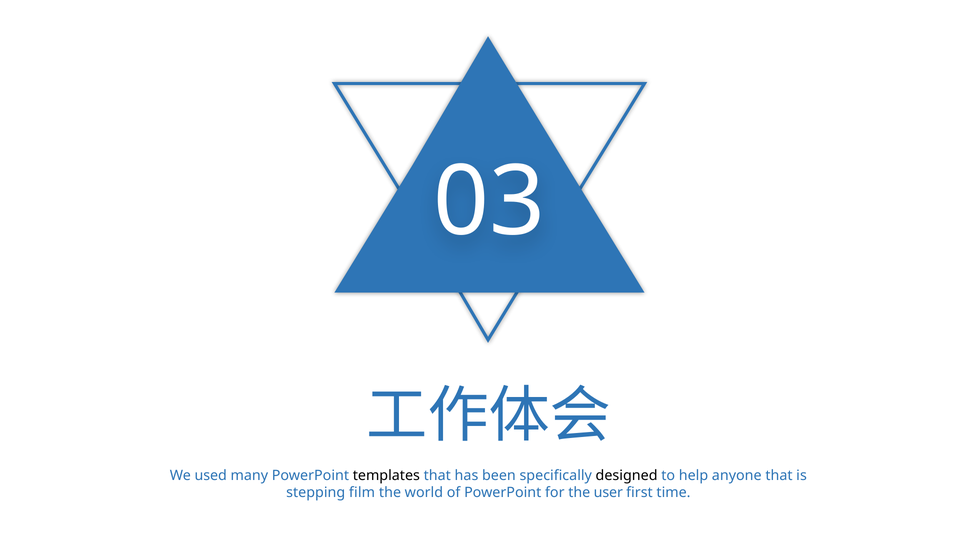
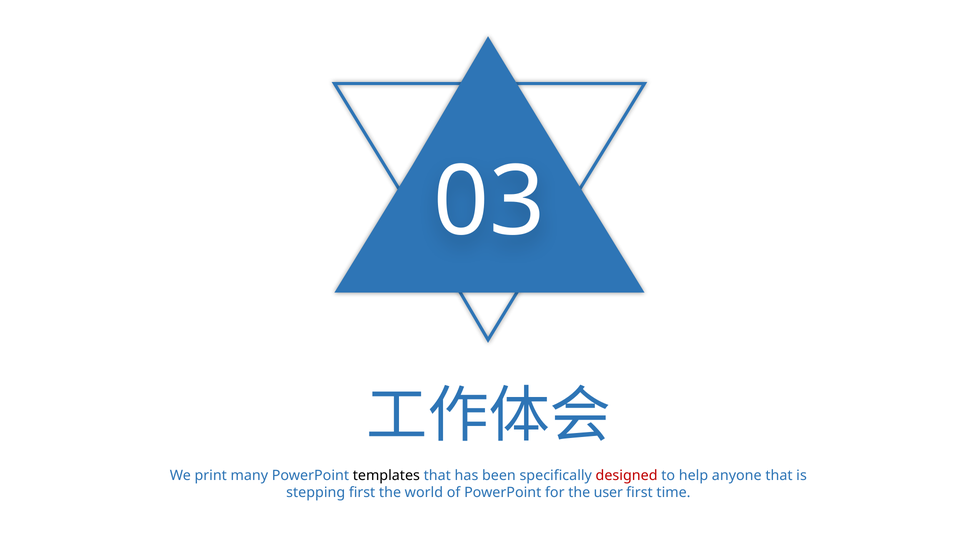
used: used -> print (211, 476)
designed colour: black -> red (627, 476)
stepping film: film -> first (362, 493)
